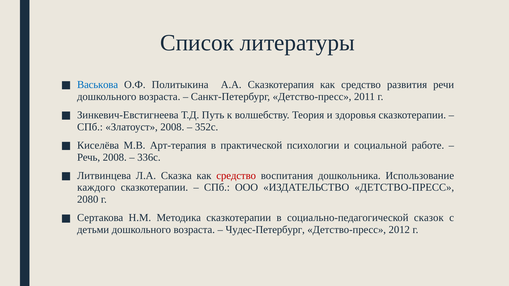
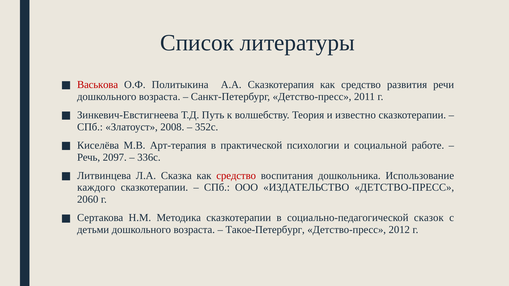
Васькова colour: blue -> red (98, 85)
здоровья: здоровья -> известно (356, 115)
Речь 2008: 2008 -> 2097 (115, 157)
2080: 2080 -> 2060 (88, 200)
Чудес-Петербург: Чудес-Петербург -> Такое-Петербург (265, 230)
